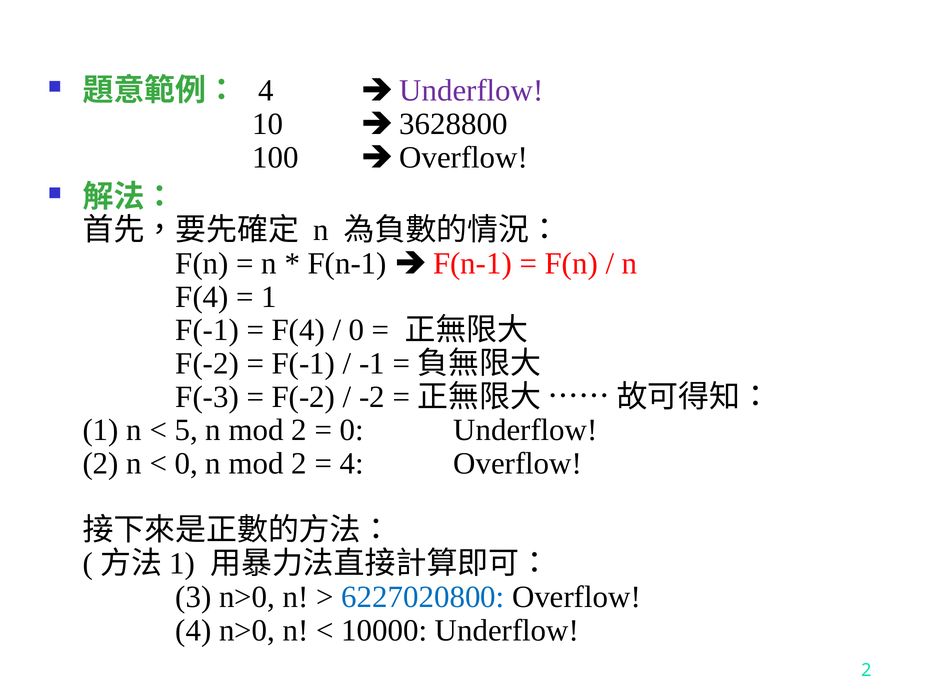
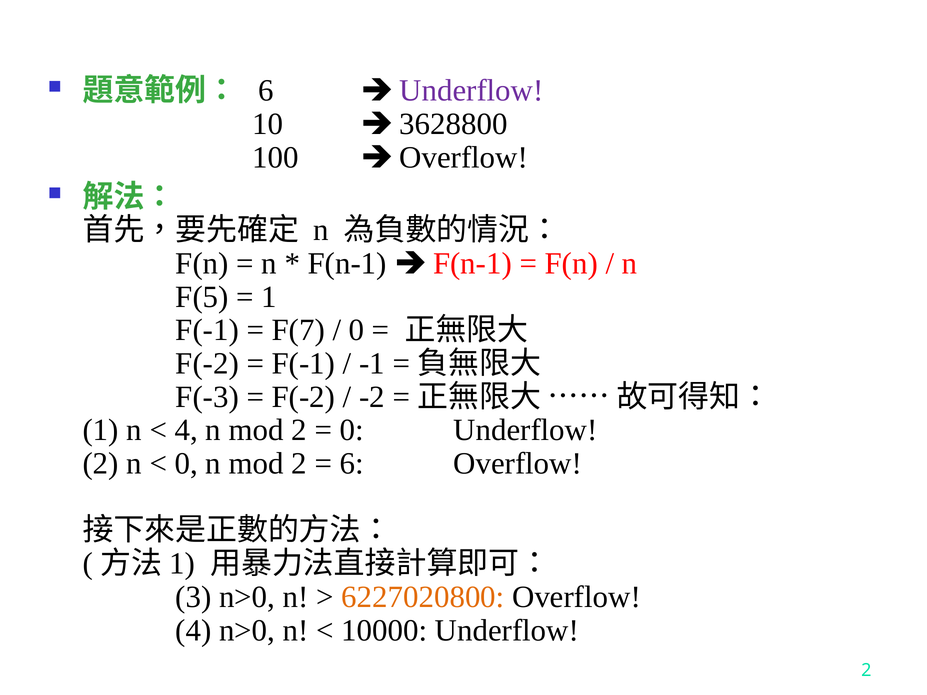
4: 4 -> 6 (266, 91)
F(4: F(4 -> F(5 (202, 297)
F(4: F(4 -> F(7 (298, 330)
5: 5 -> 4 (186, 430)
4: 4 -> 6 (352, 464)
6227020800 colour: blue -> orange (423, 597)
